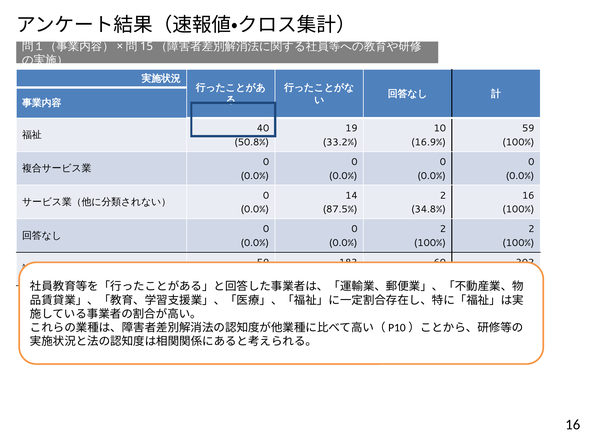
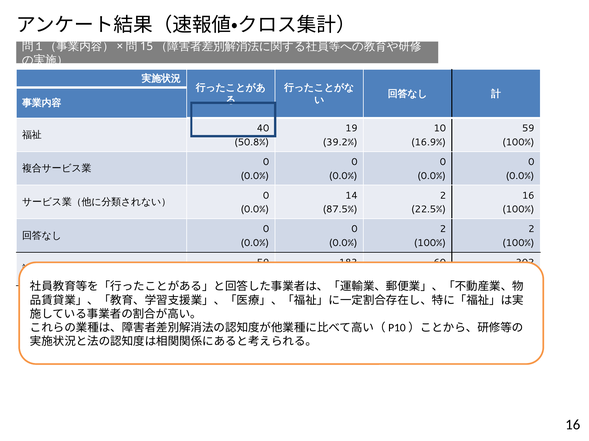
33.2%: 33.2% -> 39.2% (340, 142)
34.8%: 34.8% -> 22.5% (429, 210)
